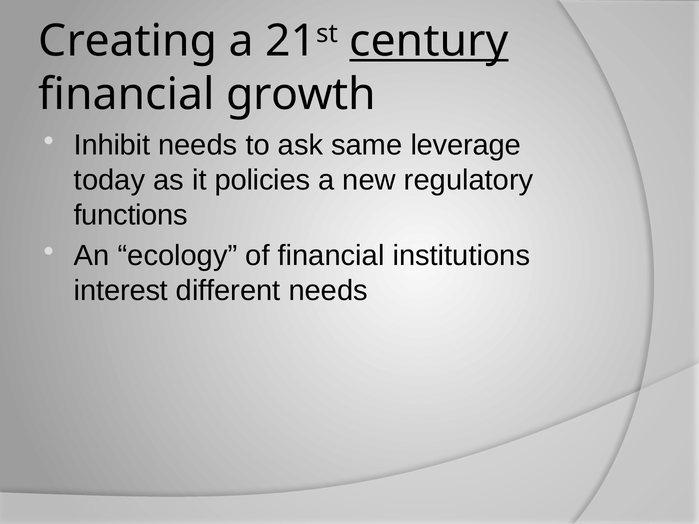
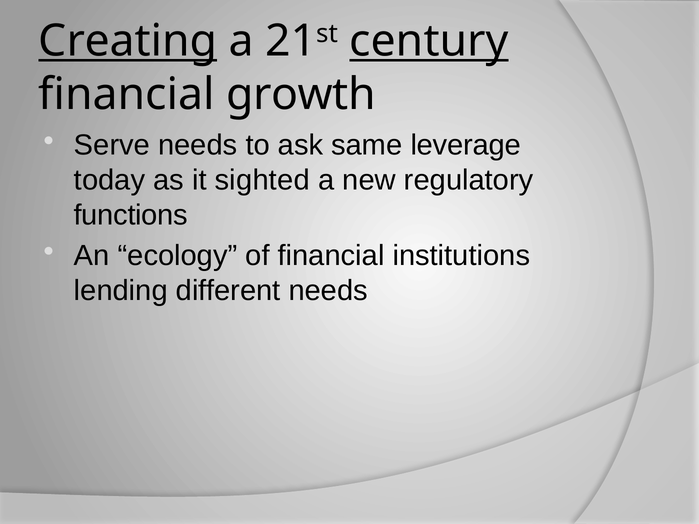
Creating underline: none -> present (128, 41)
Inhibit: Inhibit -> Serve (112, 145)
policies: policies -> sighted (262, 180)
interest: interest -> lending (121, 291)
